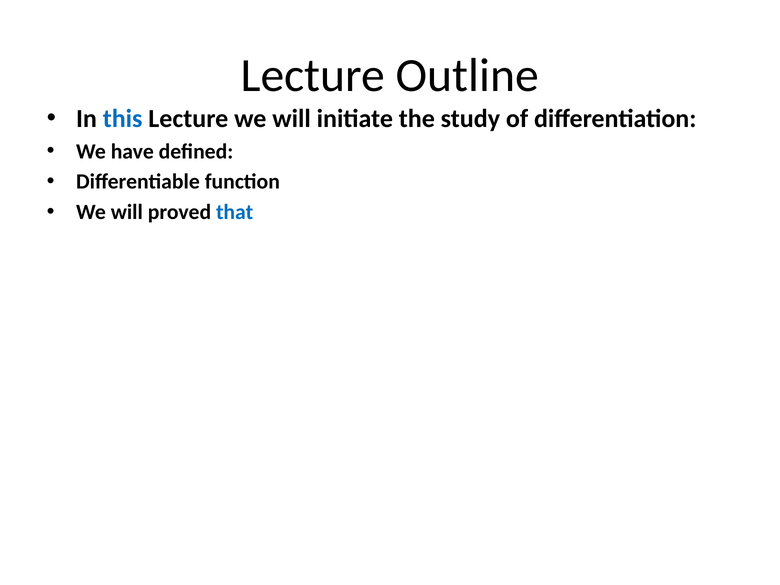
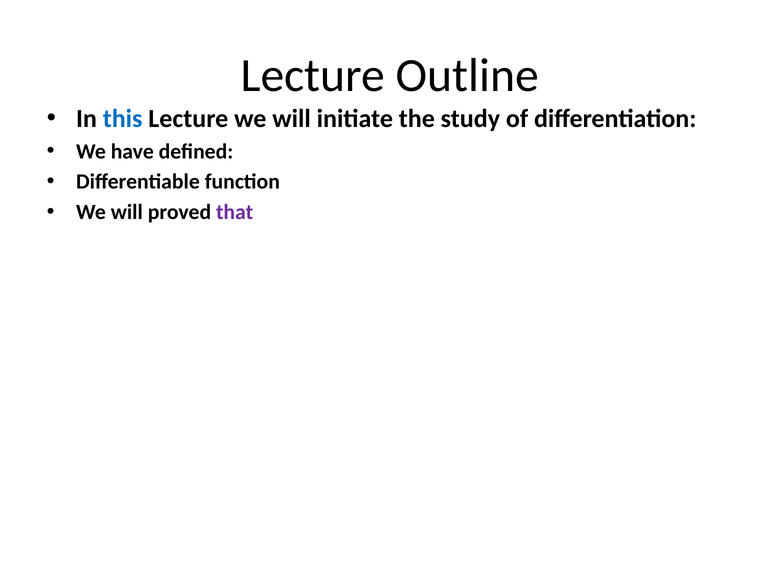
that colour: blue -> purple (235, 212)
